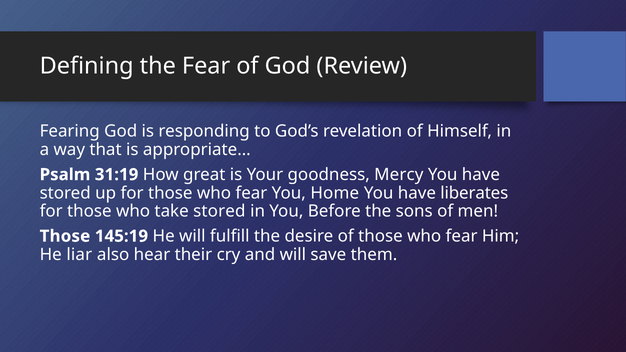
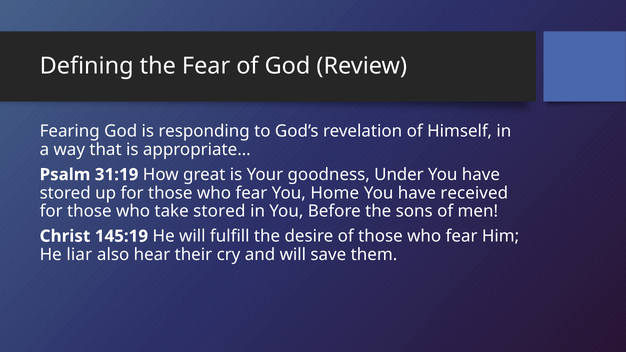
Mercy: Mercy -> Under (399, 175)
liberates: liberates -> received (474, 193)
Those: Those -> Christ (65, 236)
